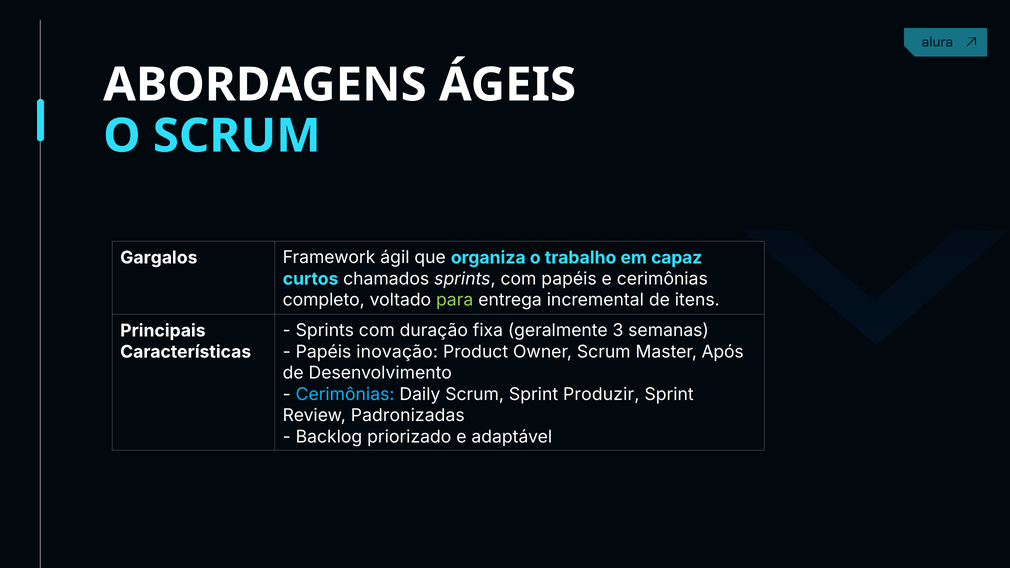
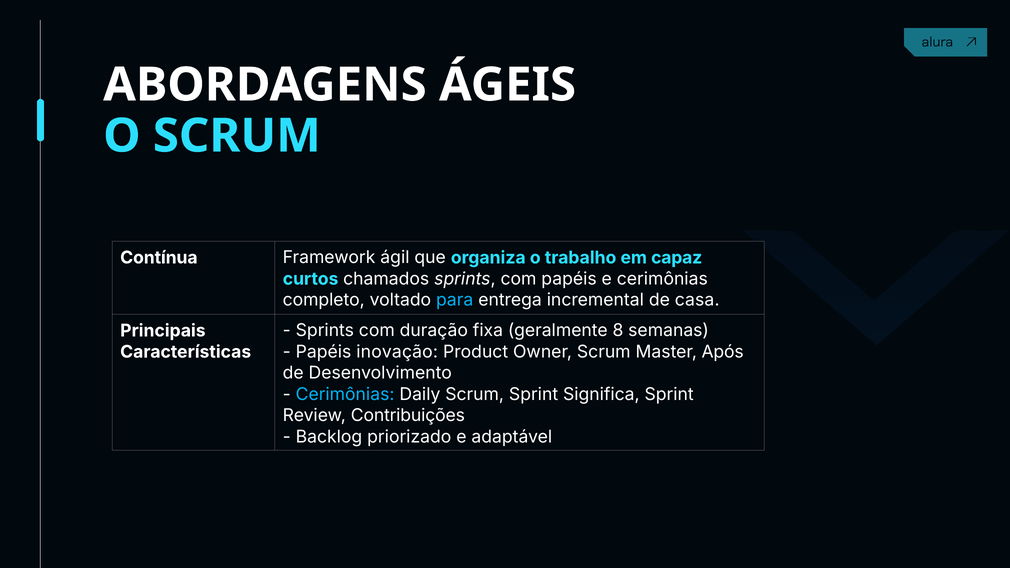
Gargalos: Gargalos -> Contínua (159, 258)
para colour: light green -> light blue (455, 300)
itens: itens -> casa (697, 300)
3: 3 -> 8 (618, 331)
Produzir: Produzir -> Significa (601, 394)
Padronizadas: Padronizadas -> Contribuições (408, 416)
